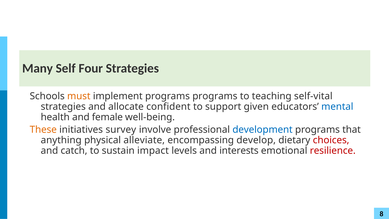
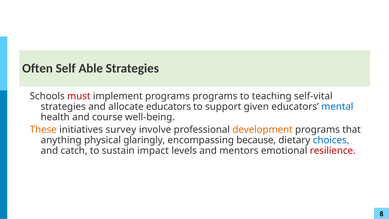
Many: Many -> Often (37, 68)
Four: Four -> Able (91, 68)
must colour: orange -> red (79, 96)
allocate confident: confident -> educators (169, 107)
female: female -> course (107, 117)
development colour: blue -> orange (263, 130)
alleviate: alleviate -> glaringly (144, 140)
develop: develop -> because (256, 140)
choices colour: red -> blue (331, 140)
interests: interests -> mentors (239, 151)
